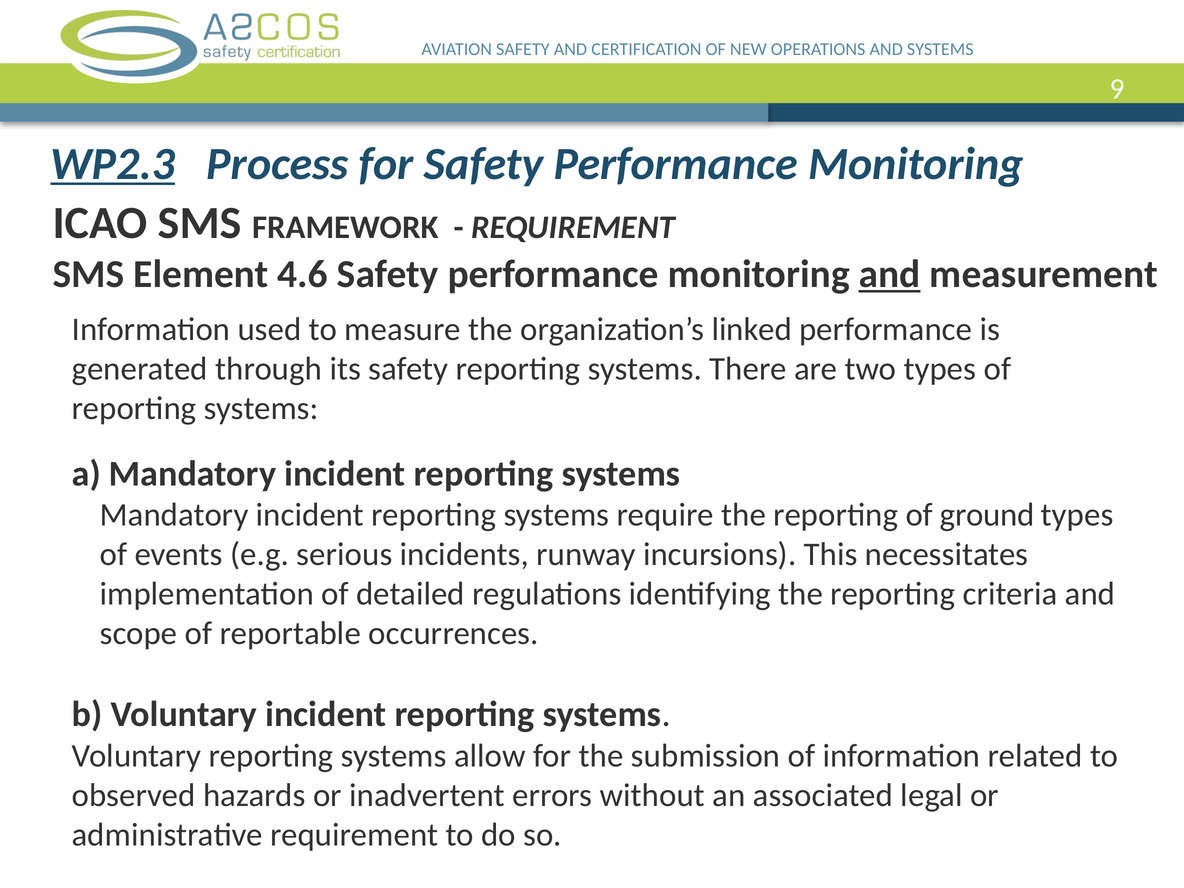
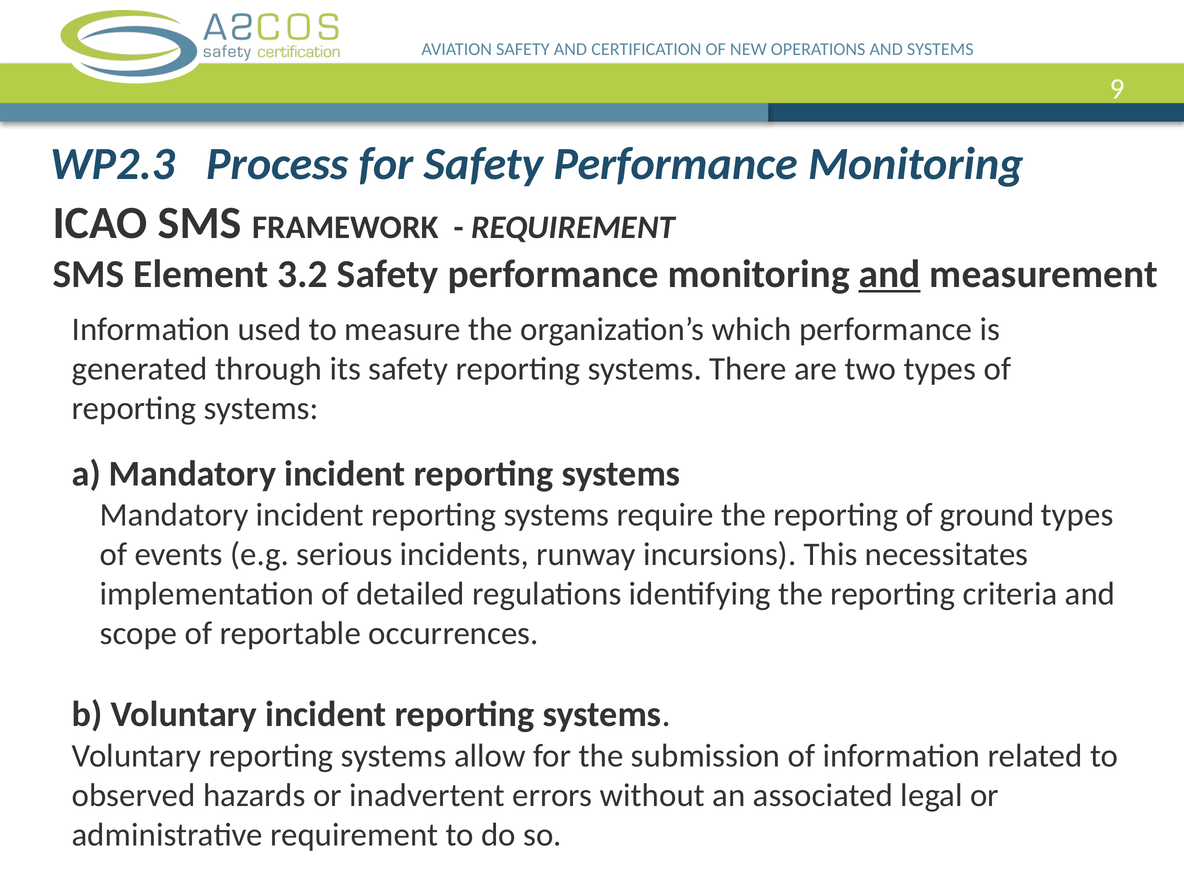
WP2.3 underline: present -> none (113, 164)
4.6: 4.6 -> 3.2 (303, 274)
linked: linked -> which (752, 329)
